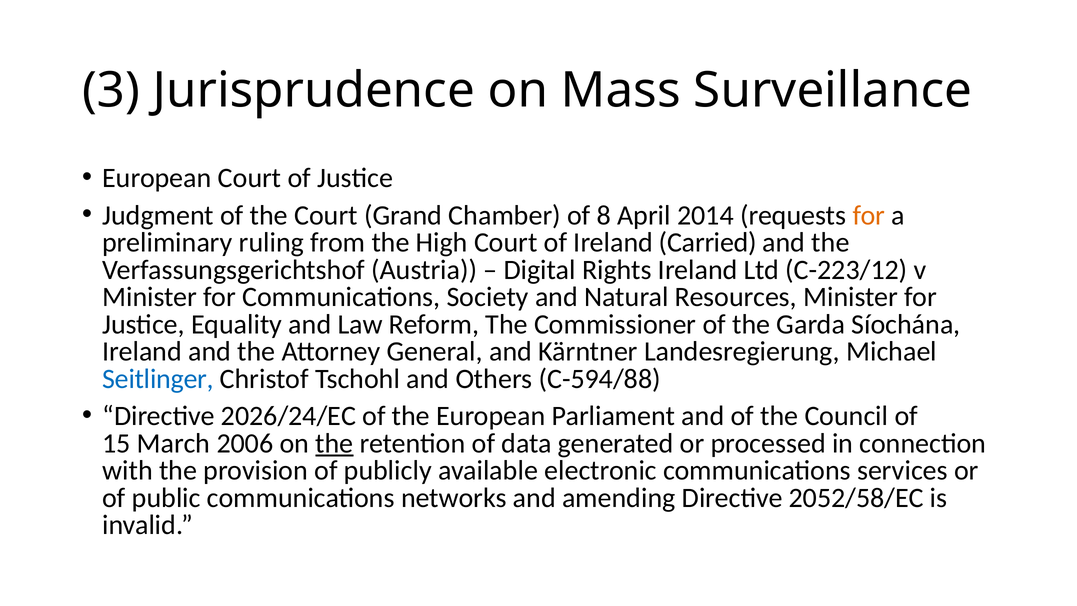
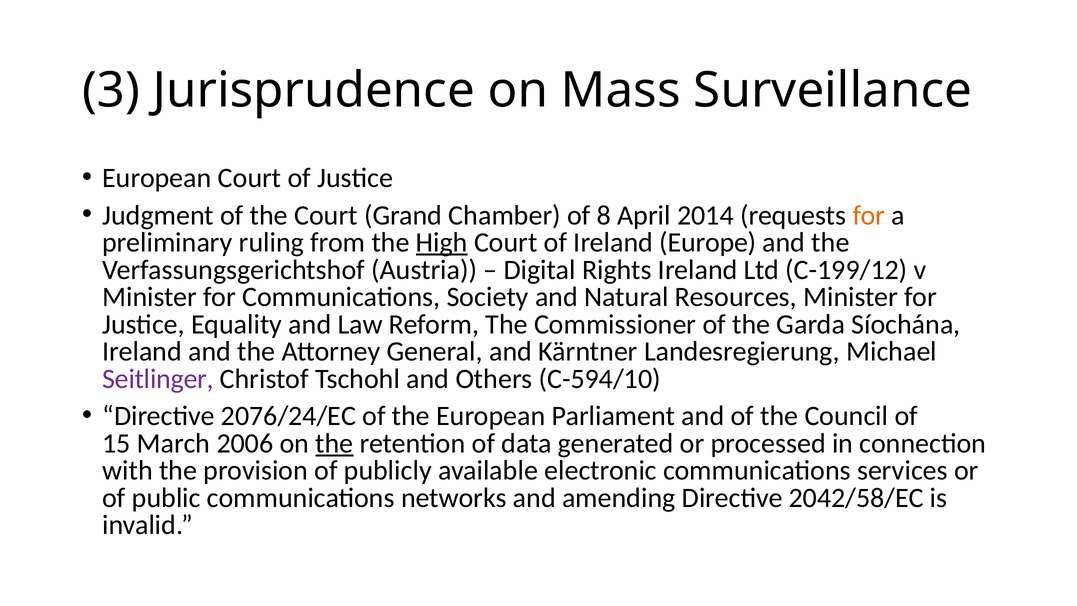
High underline: none -> present (442, 242)
Carried: Carried -> Europe (708, 242)
C-223/12: C-223/12 -> C-199/12 (846, 270)
Seitlinger colour: blue -> purple (158, 379)
C-594/88: C-594/88 -> C-594/10 (600, 379)
2026/24/EC: 2026/24/EC -> 2076/24/EC (288, 416)
2052/58/EC: 2052/58/EC -> 2042/58/EC (856, 498)
